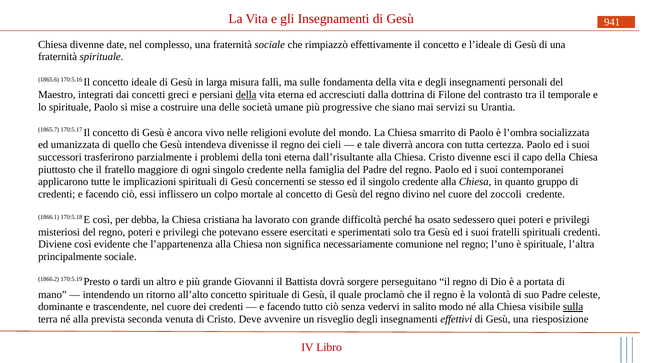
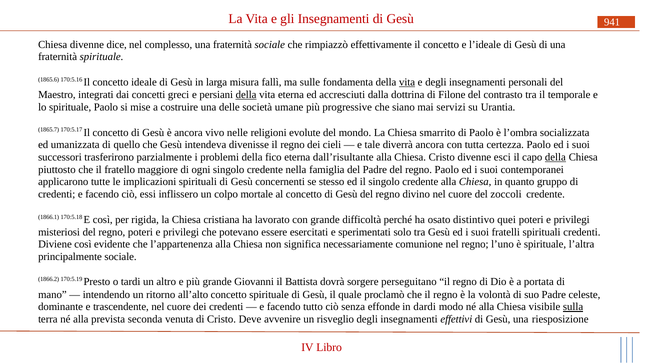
date: date -> dice (117, 45)
vita underline: none -> present (407, 82)
toni: toni -> fico (273, 157)
della underline: none -> present (555, 157)
debba: debba -> rigida (145, 220)
sedessero: sedessero -> distintivo (474, 220)
vedervi: vedervi -> effonde (384, 307)
salito: salito -> dardi (425, 307)
